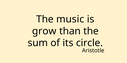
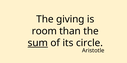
music: music -> giving (70, 19)
grow: grow -> room (44, 31)
sum underline: none -> present (38, 43)
